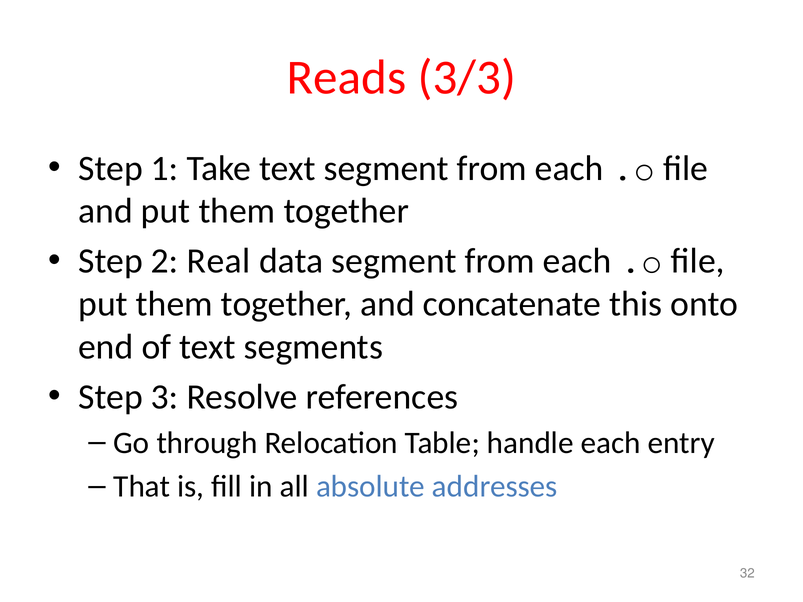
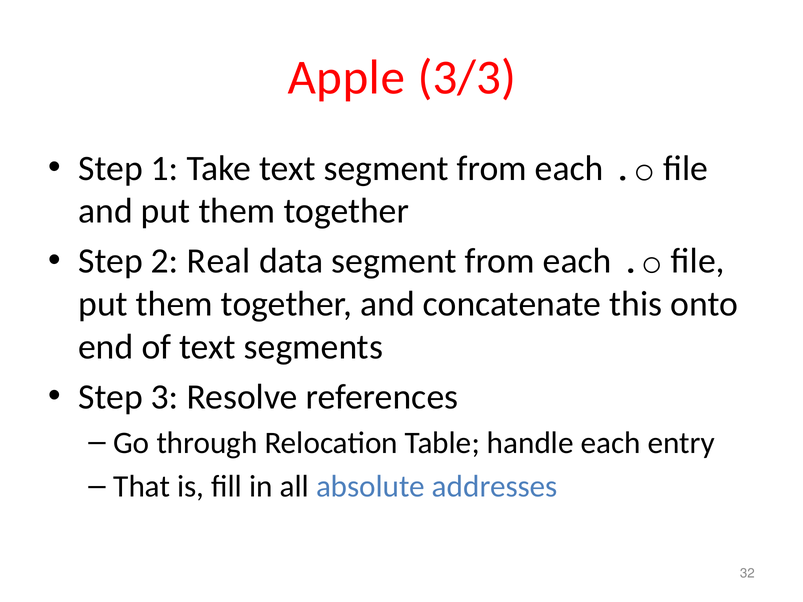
Reads: Reads -> Apple (346, 78)
